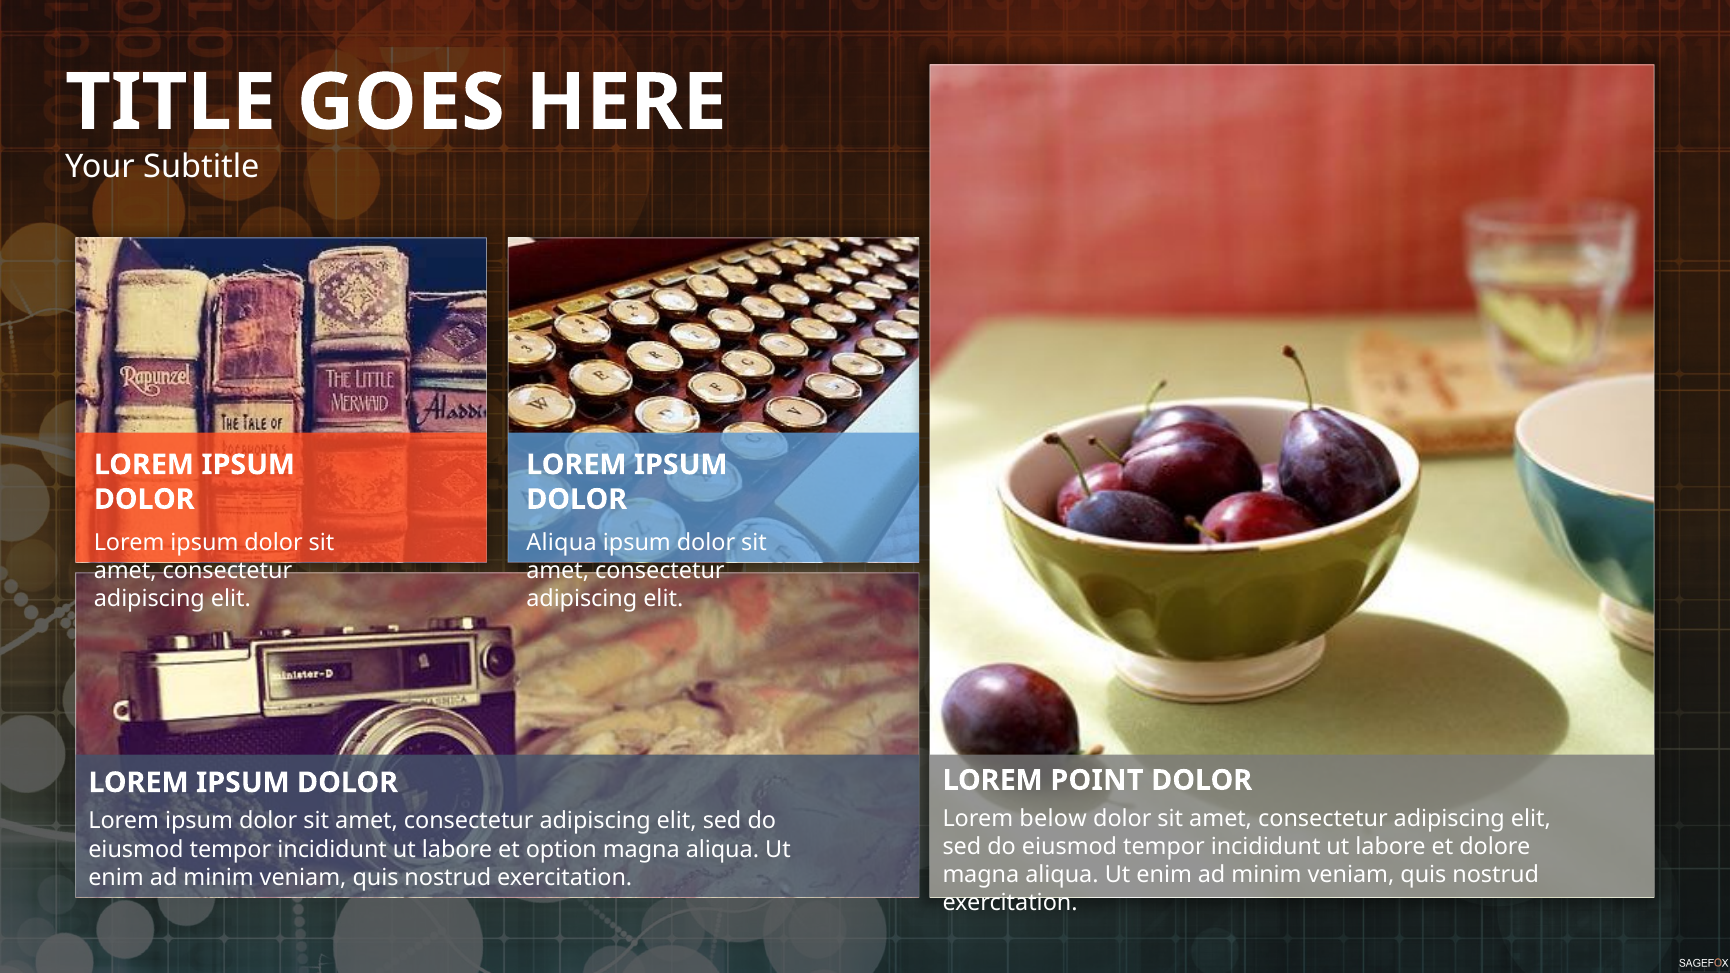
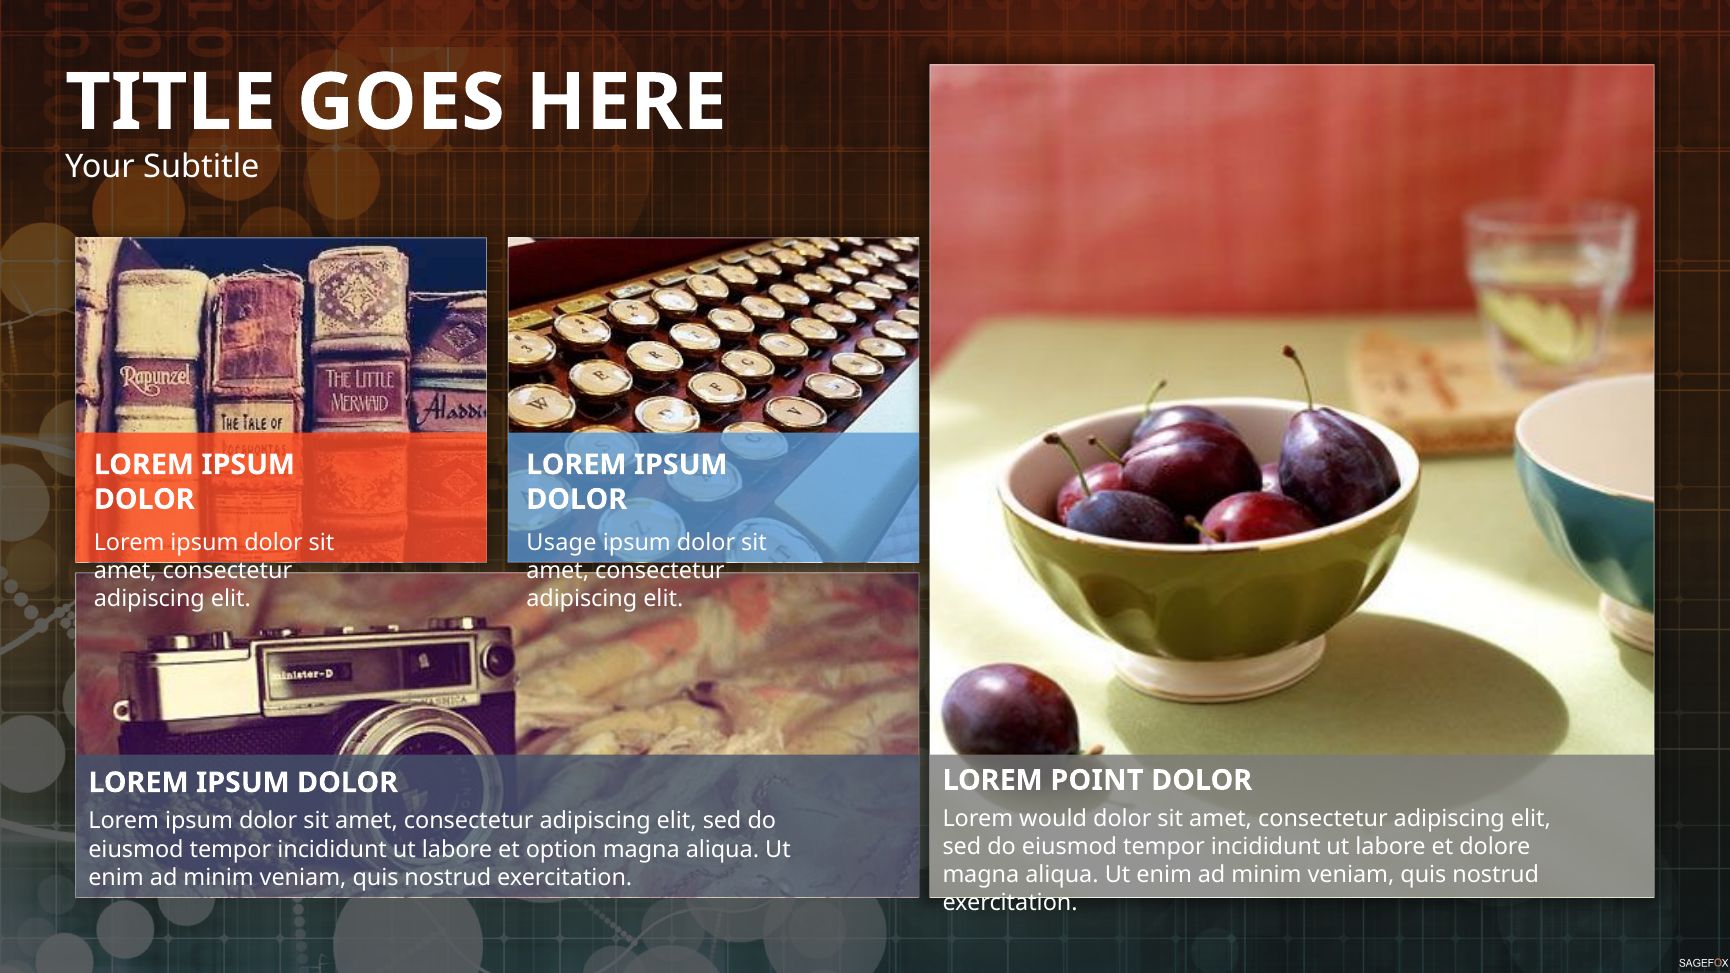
Aliqua: Aliqua -> Usage (562, 543)
below: below -> would (1053, 819)
